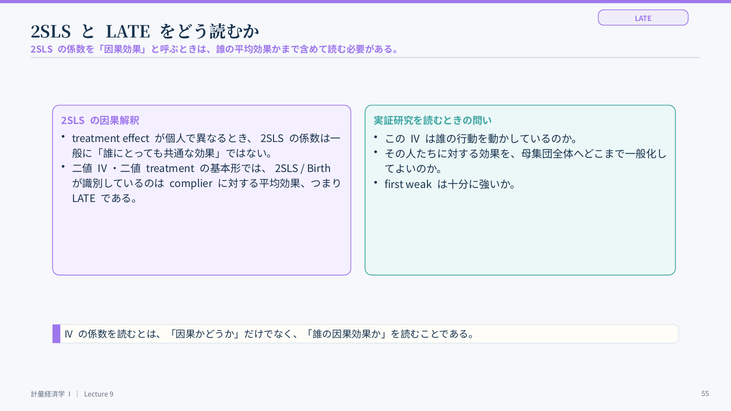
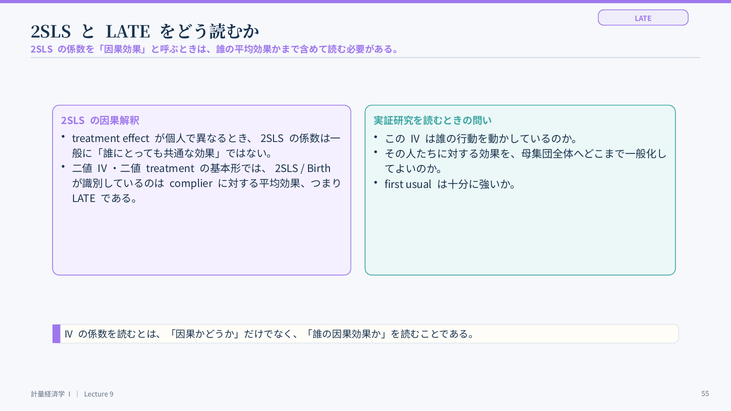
weak: weak -> usual (419, 185)
